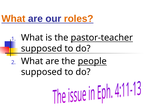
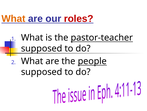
roles colour: orange -> red (79, 19)
